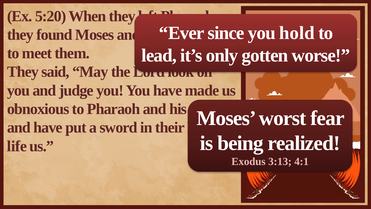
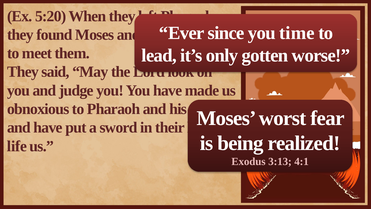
hold: hold -> time (297, 33)
